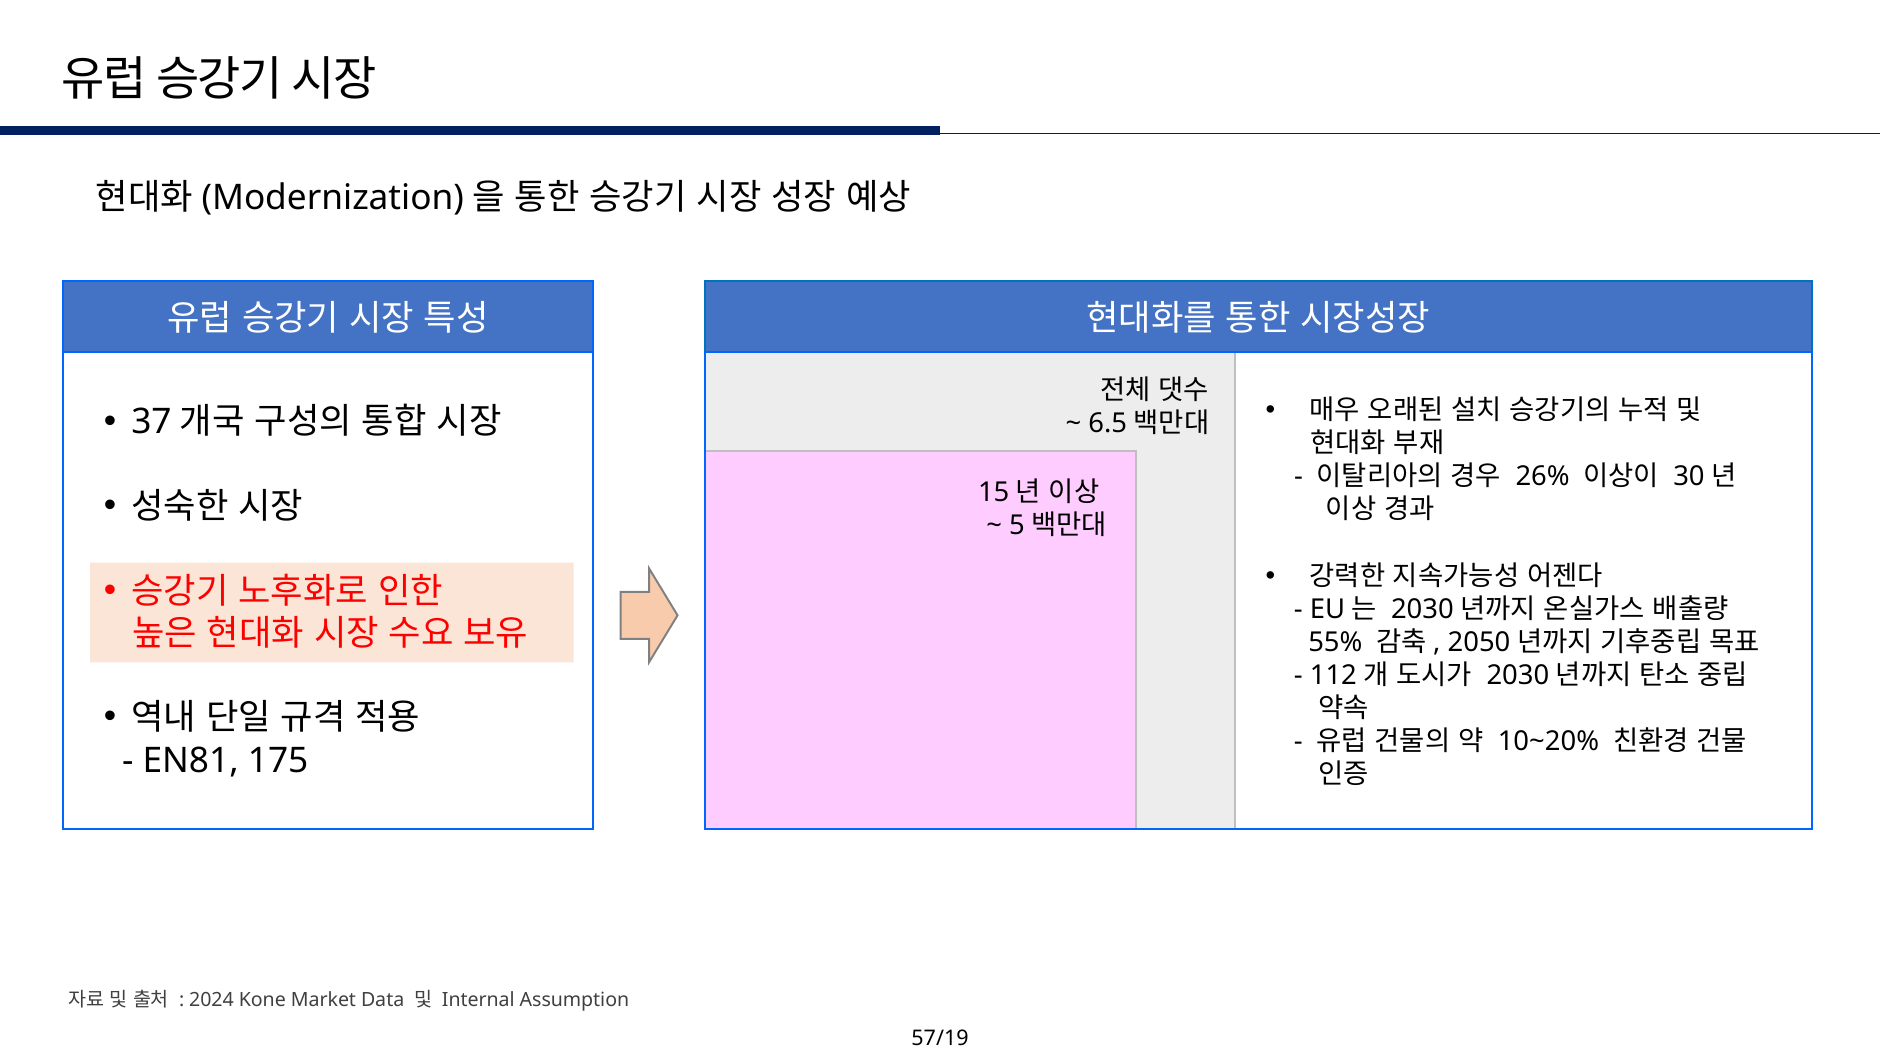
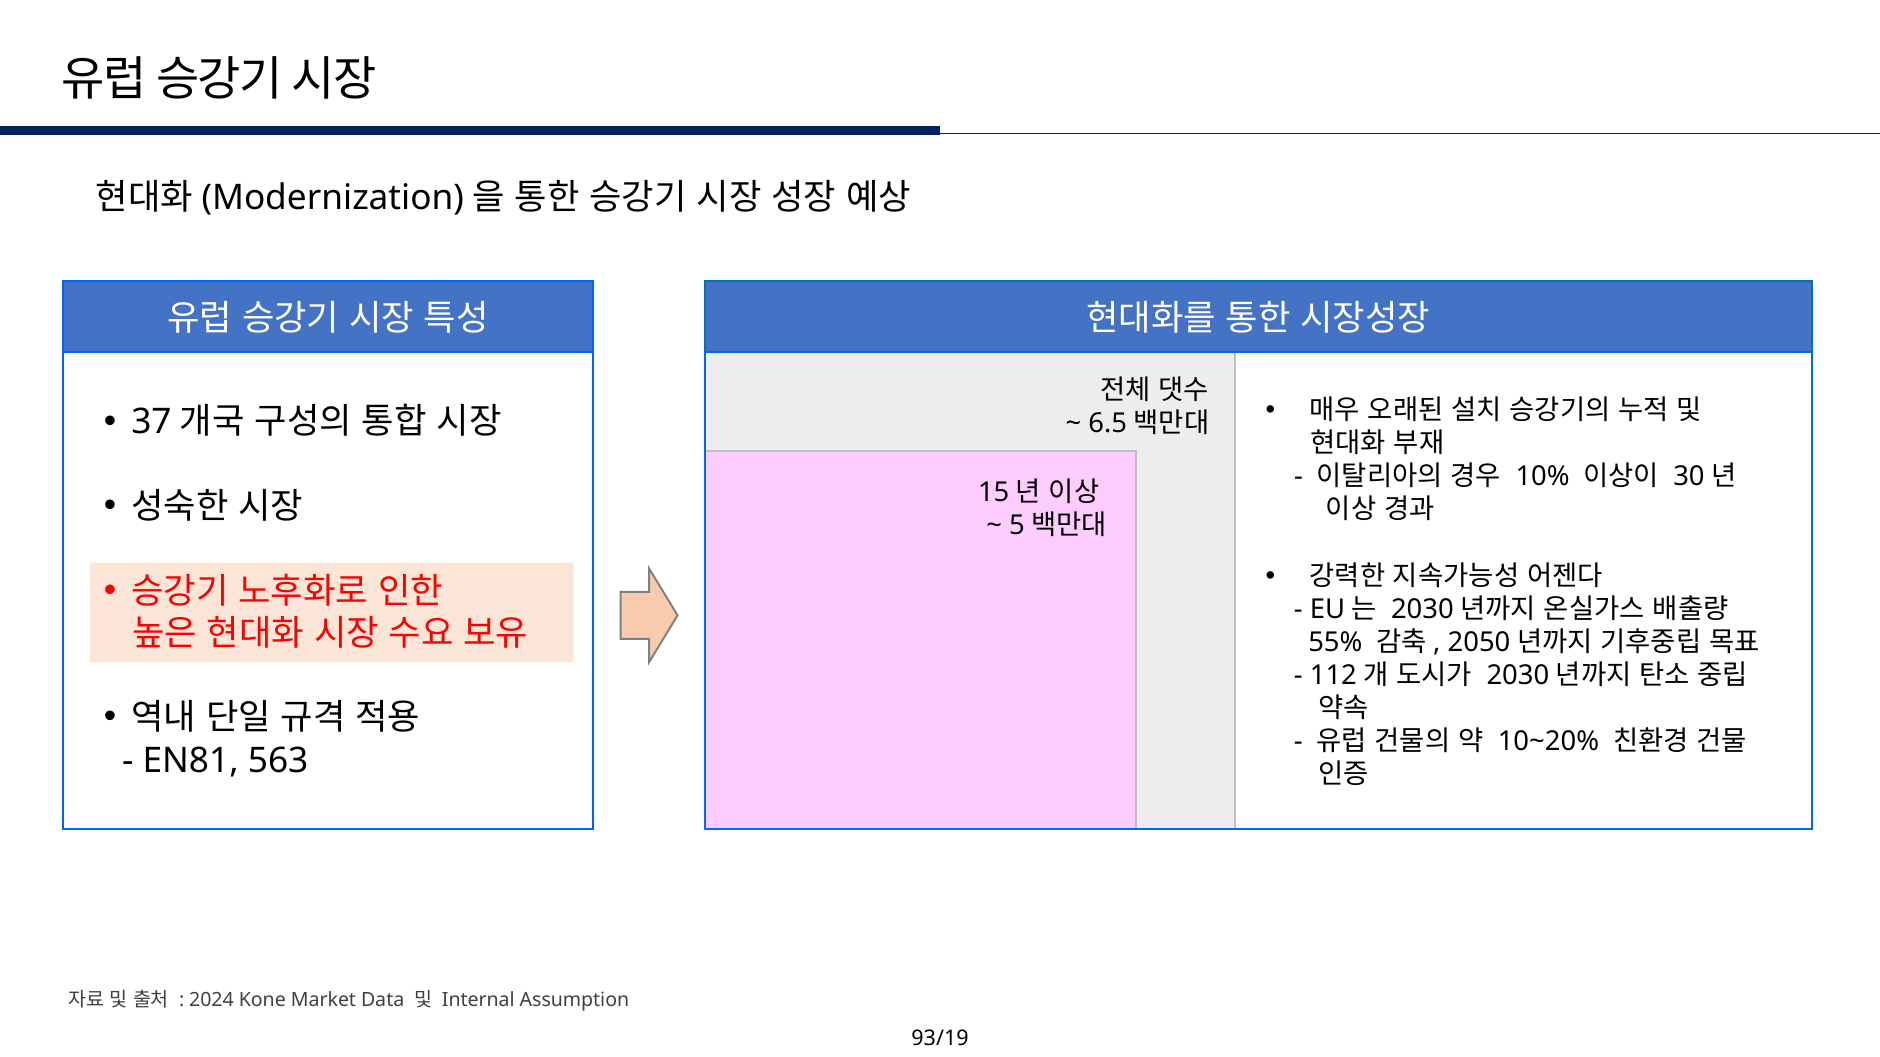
26%: 26% -> 10% (1543, 476)
175: 175 -> 563 (278, 761)
57/19: 57/19 -> 93/19 (940, 1038)
